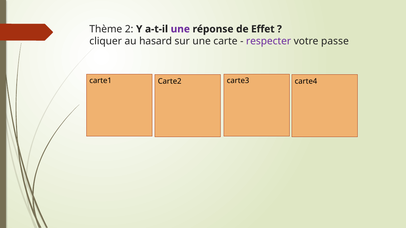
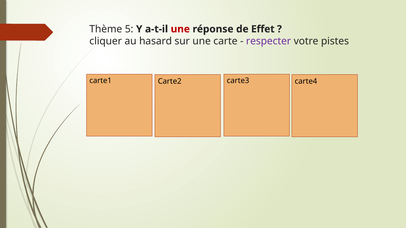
2: 2 -> 5 (129, 29)
une colour: purple -> red (180, 29)
passe: passe -> pistes (335, 41)
